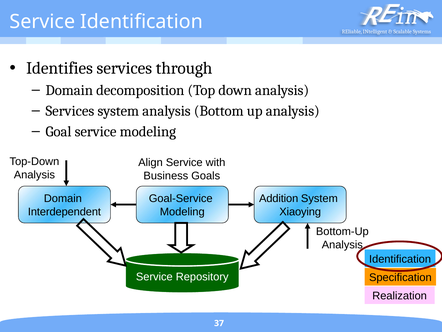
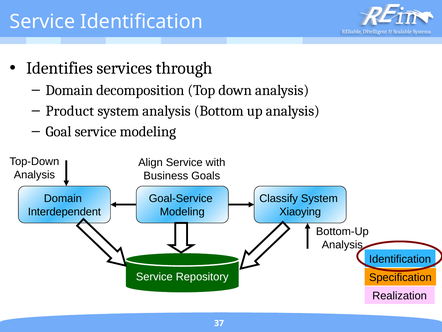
Services: Services -> Product (70, 111)
Addition: Addition -> Classify (279, 198)
